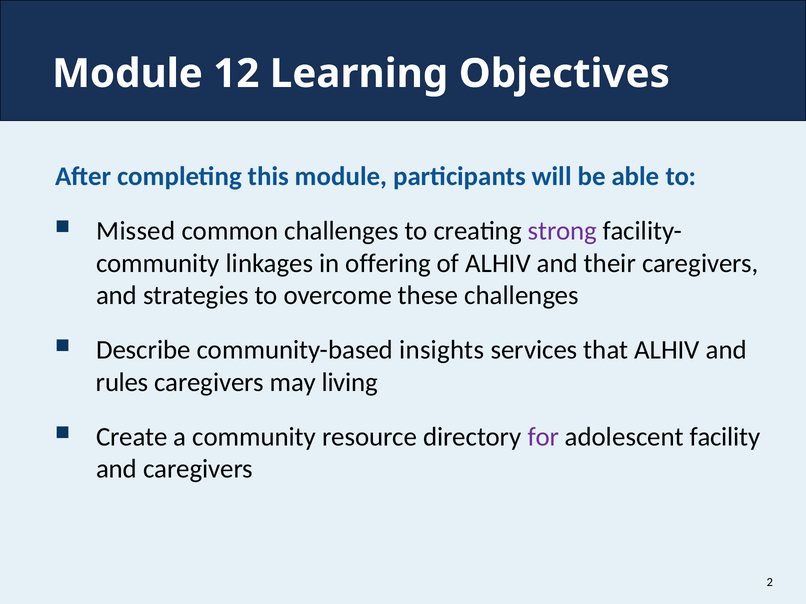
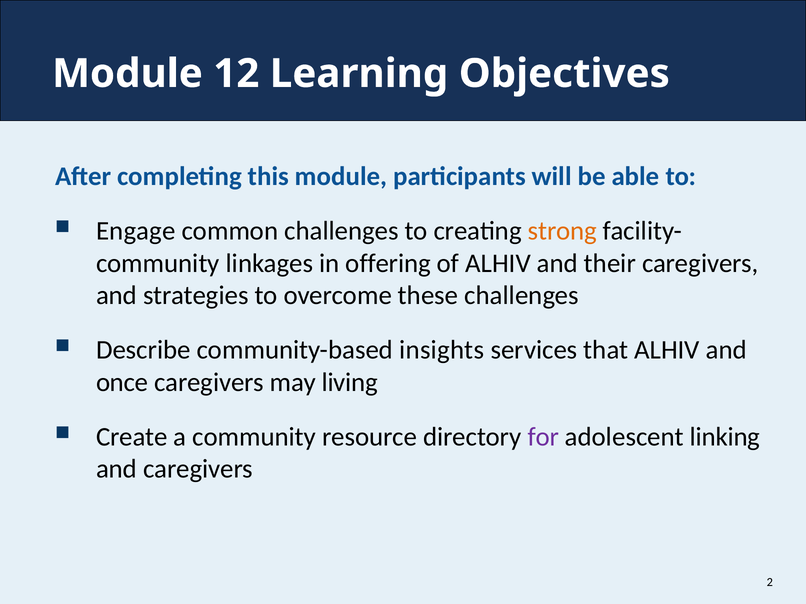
Missed: Missed -> Engage (136, 231)
strong colour: purple -> orange (562, 231)
rules: rules -> once (122, 383)
facility: facility -> linking (725, 437)
